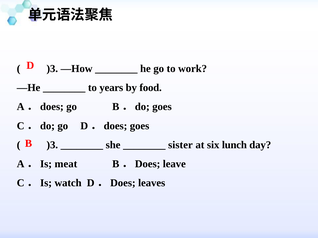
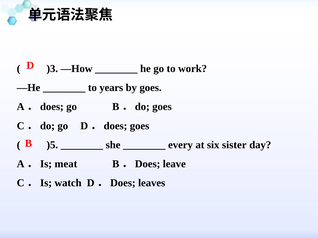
by food: food -> goes (151, 88)
)3: )3 -> )5 (52, 145)
sister: sister -> every (180, 145)
lunch: lunch -> sister (234, 145)
